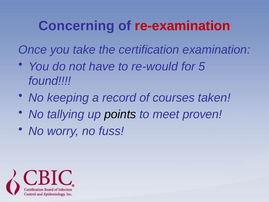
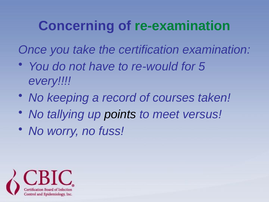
re-examination colour: red -> green (183, 26)
found: found -> every (50, 81)
proven: proven -> versus (202, 114)
